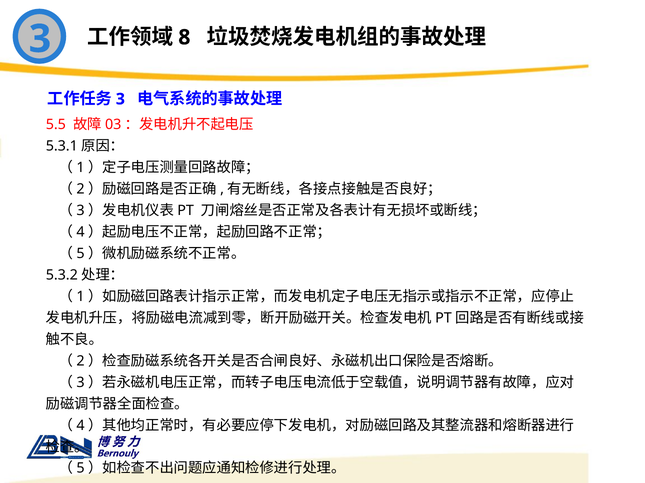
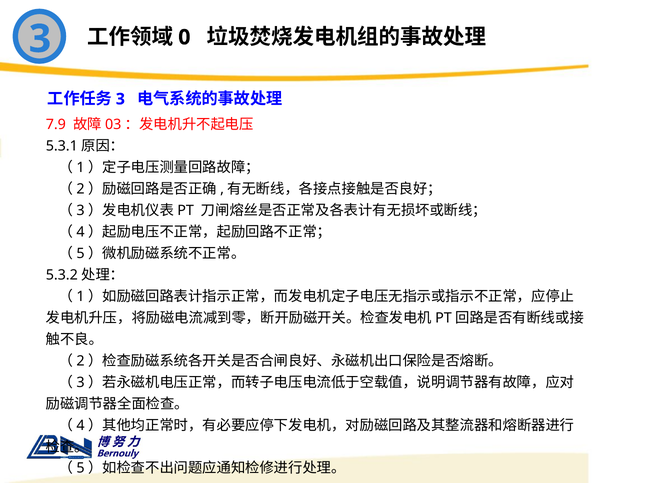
8: 8 -> 0 (184, 37)
5.5: 5.5 -> 7.9 (56, 125)
